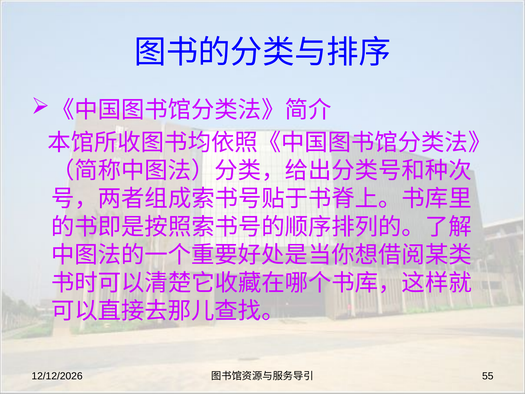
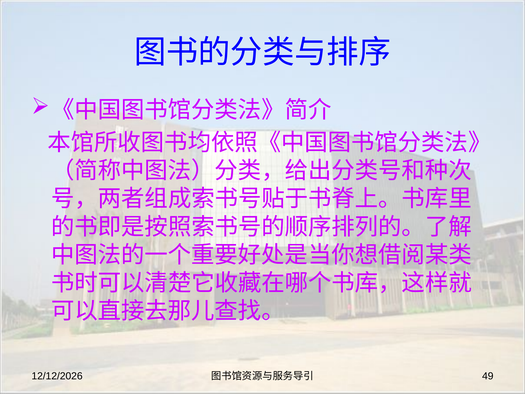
55: 55 -> 49 (488, 376)
